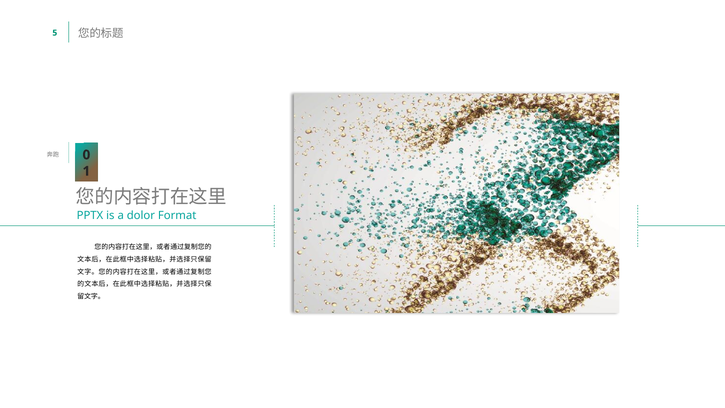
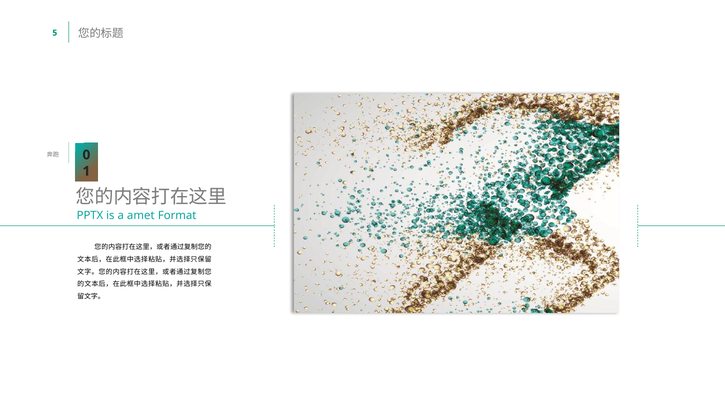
dolor: dolor -> amet (141, 215)
